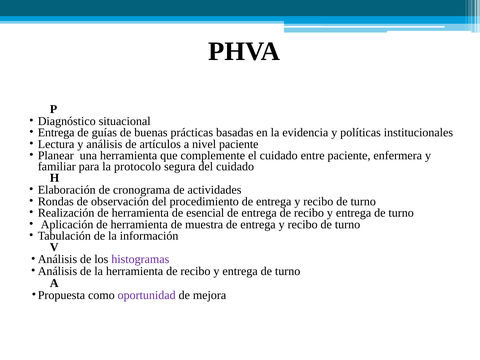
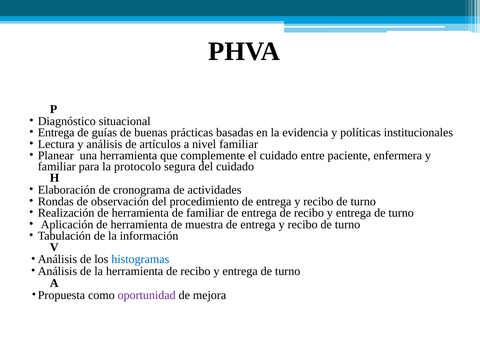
nivel paciente: paciente -> familiar (239, 144)
de esencial: esencial -> familiar (205, 213)
histogramas colour: purple -> blue (140, 259)
